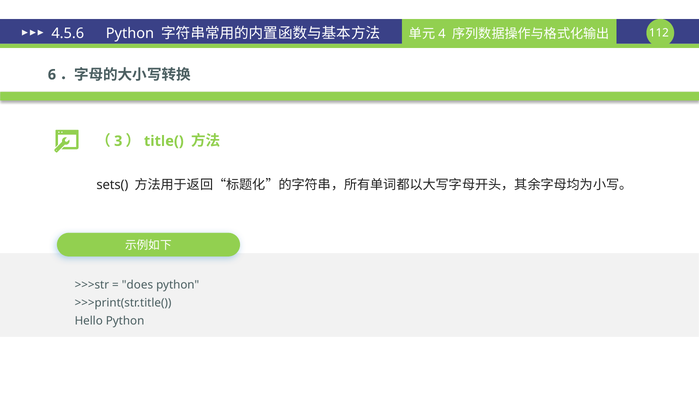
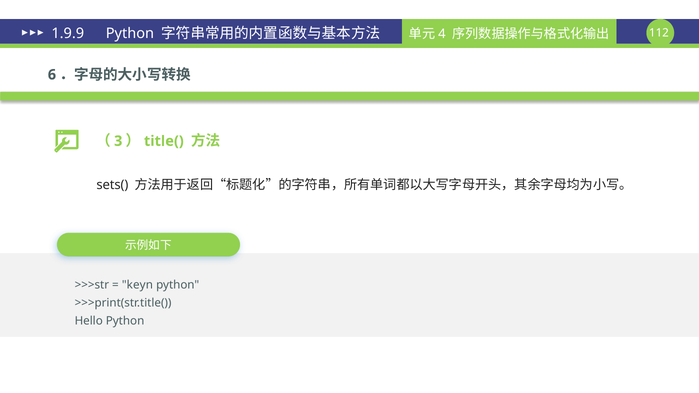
4.5.6: 4.5.6 -> 1.9.9 (68, 33)
does: does -> keyn (137, 285)
